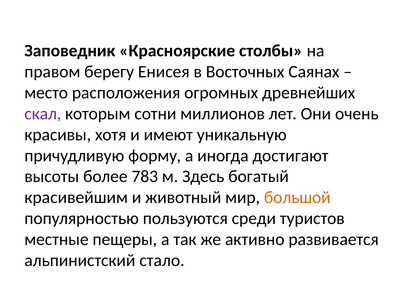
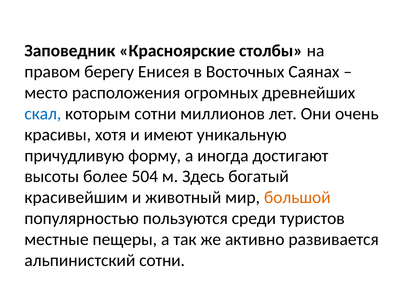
скал colour: purple -> blue (43, 114)
783: 783 -> 504 (145, 177)
альпинистский стало: стало -> сотни (162, 261)
